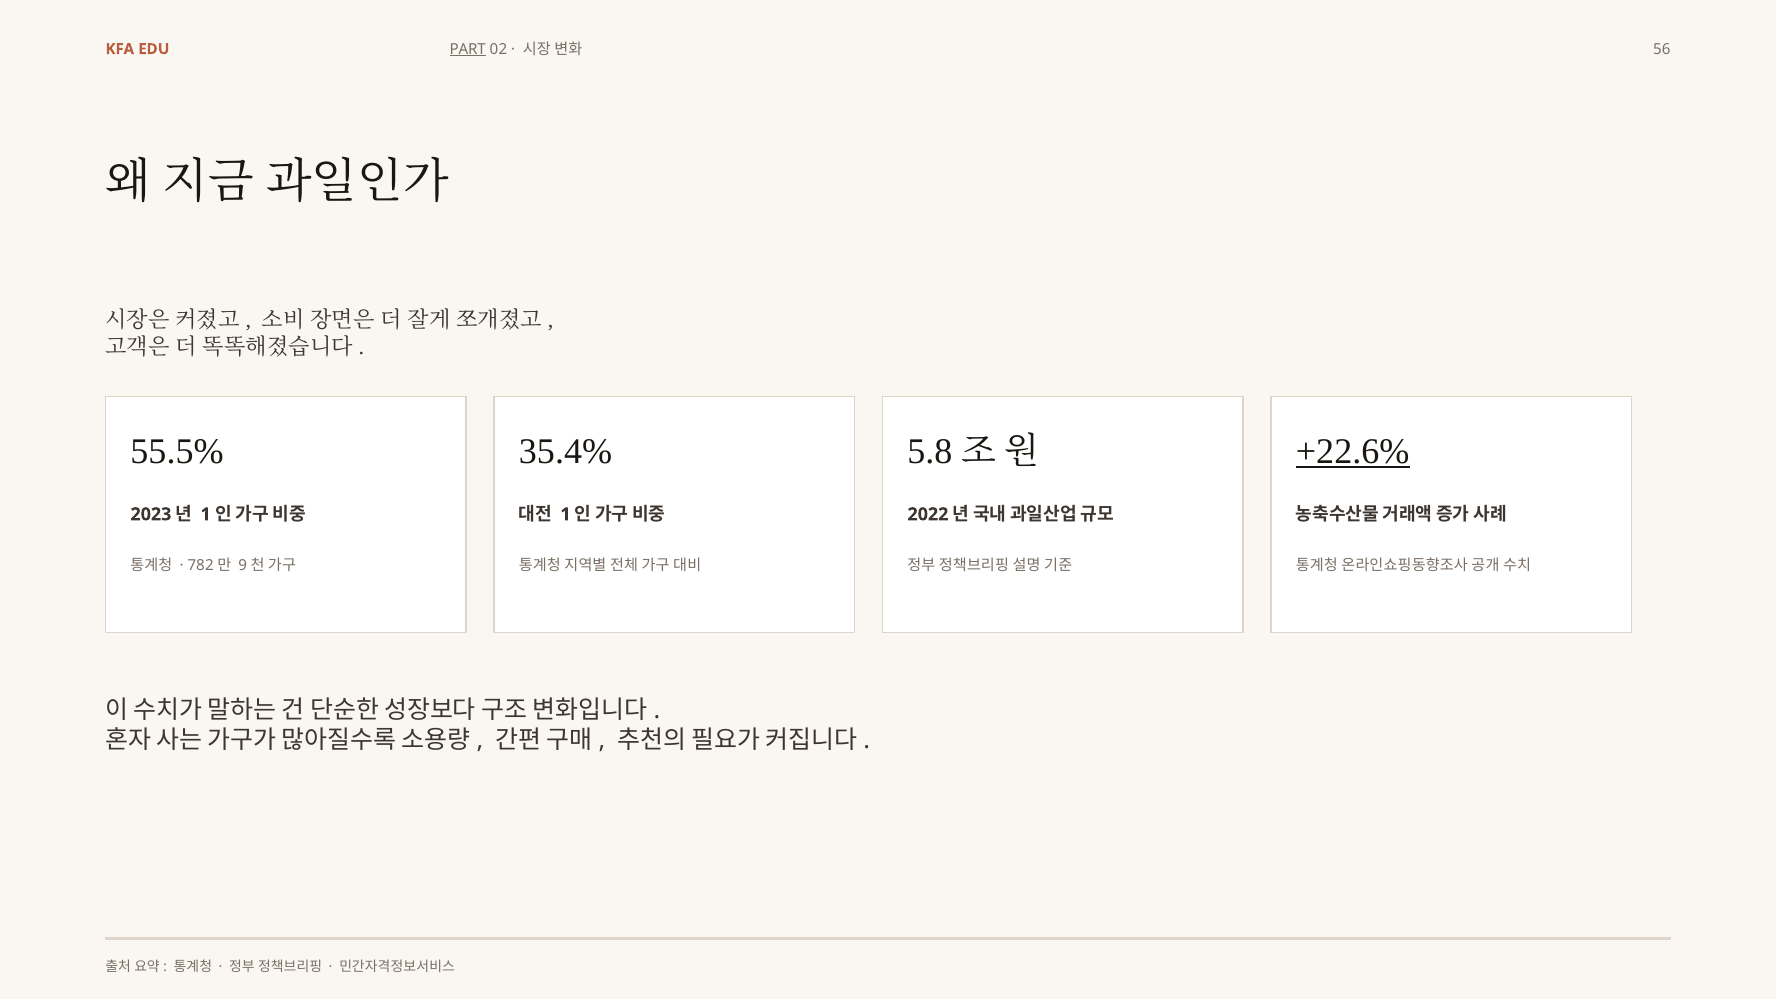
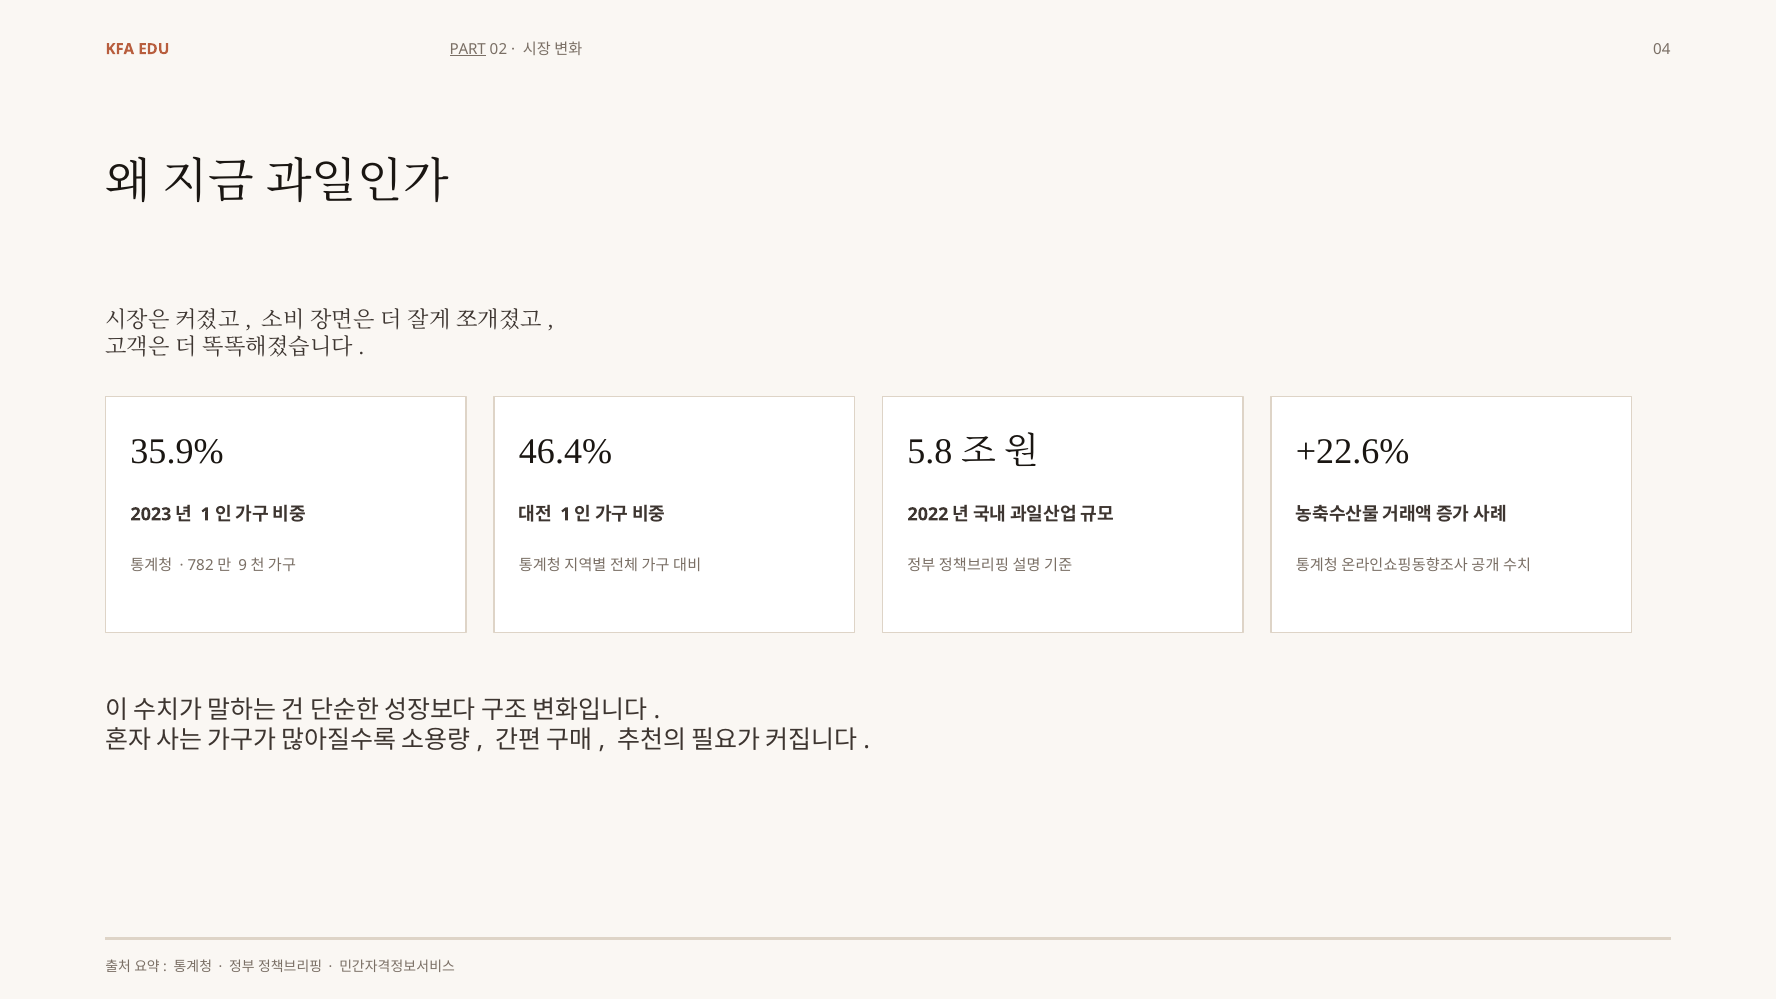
56: 56 -> 04 (1662, 49)
55.5%: 55.5% -> 35.9% (177, 451)
35.4%: 35.4% -> 46.4% (566, 451)
+22.6% underline: present -> none (1353, 451)
